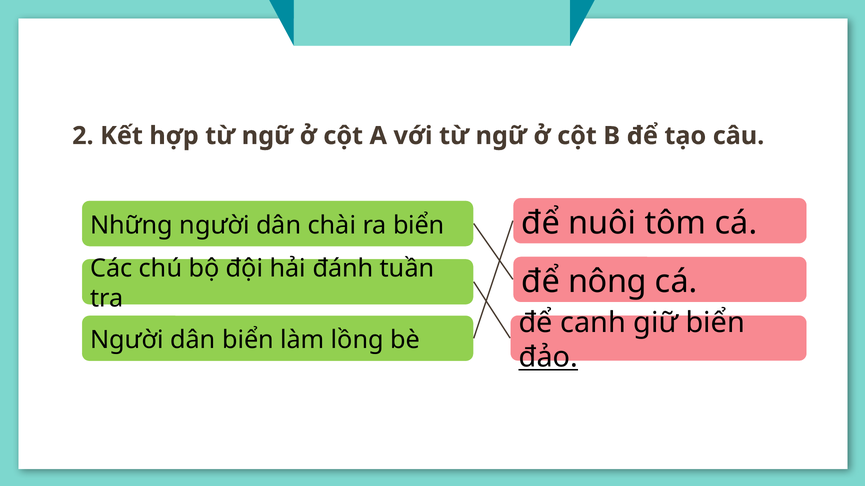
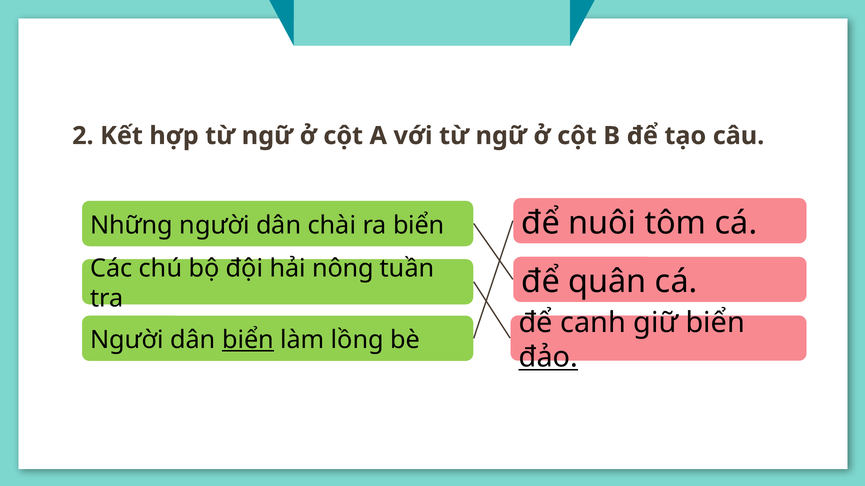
đánh: đánh -> nông (343, 269)
nông: nông -> quân (607, 282)
biển underline: none -> present (248, 340)
